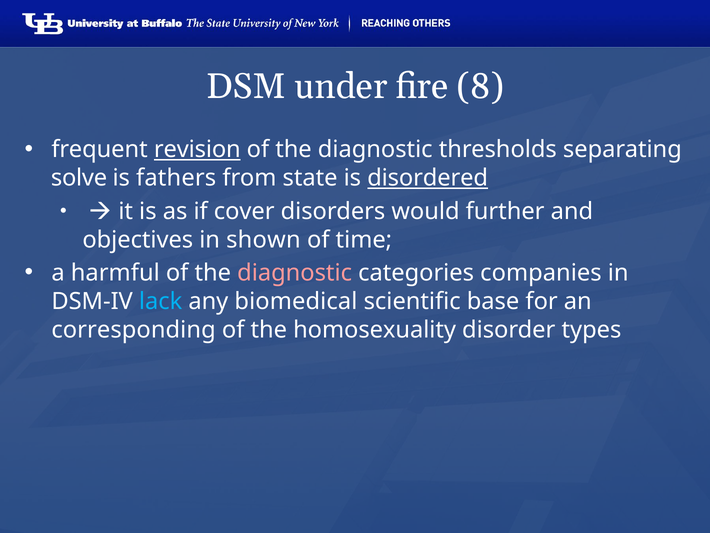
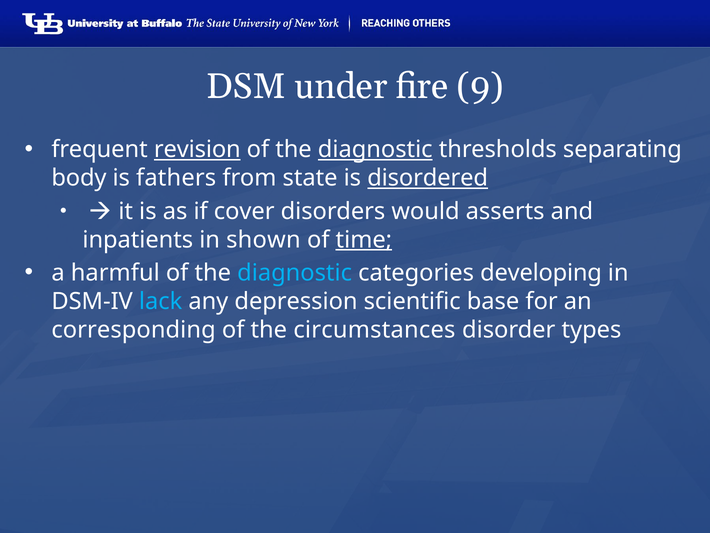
8: 8 -> 9 (480, 86)
diagnostic underline: none -> present (375, 150)
solve: solve -> body (79, 178)
further: further -> asserts (505, 211)
objectives: objectives -> inpatients (138, 239)
time underline: none -> present (364, 239)
diagnostic colour: pink -> light blue (295, 273)
companies: companies -> developing (541, 273)
biomedical: biomedical -> depression (296, 301)
homosexuality: homosexuality -> circumstances (374, 329)
